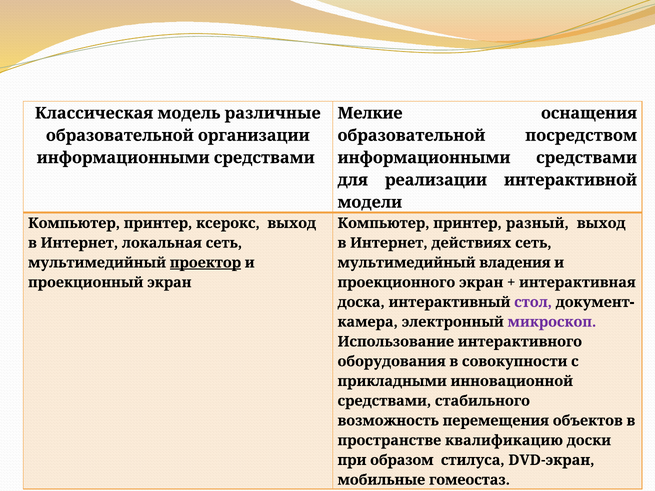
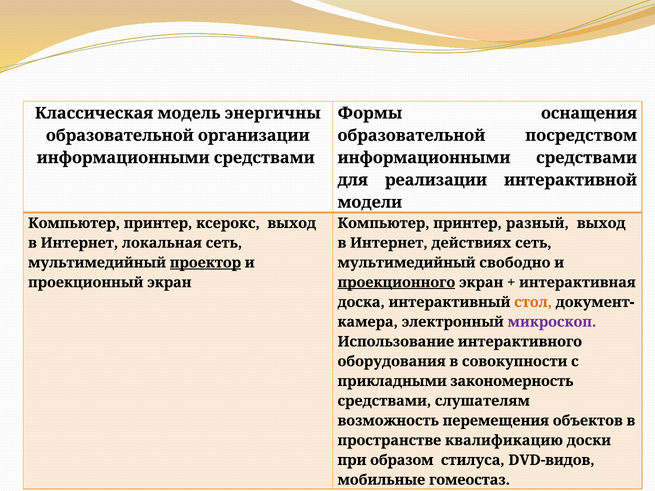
различные: различные -> энергичны (273, 113)
Мелкие: Мелкие -> Формы (370, 113)
владения: владения -> свободно (515, 263)
проекционного underline: none -> present (396, 283)
стол colour: purple -> orange (533, 302)
инновационной: инновационной -> закономерность (512, 381)
стабильного: стабильного -> слушателям (482, 401)
DVD-экран: DVD-экран -> DVD-видов (551, 460)
